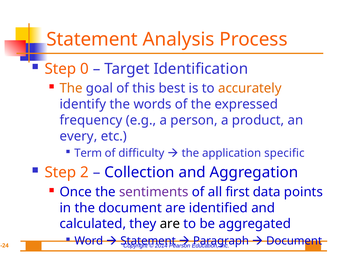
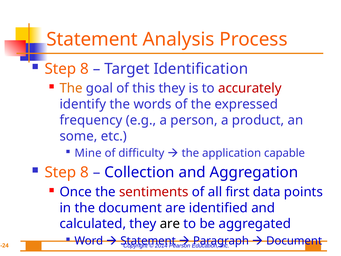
0: 0 -> 8 (85, 69)
this best: best -> they (172, 88)
accurately colour: orange -> red (250, 88)
every: every -> some (78, 136)
Term: Term -> Mine (88, 153)
specific: specific -> capable (285, 153)
2: 2 -> 8 (85, 172)
sentiments colour: purple -> red (154, 192)
